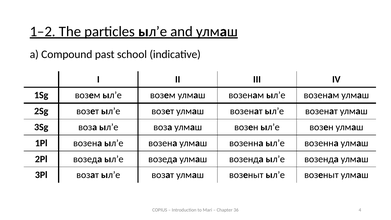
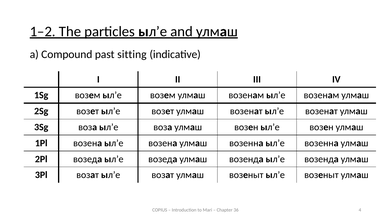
school: school -> sitting (132, 54)
